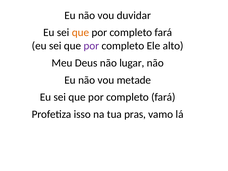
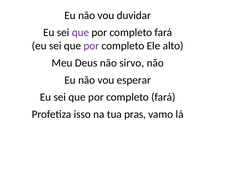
que colour: orange -> purple (80, 32)
lugar: lugar -> sirvo (132, 63)
metade: metade -> esperar (134, 80)
